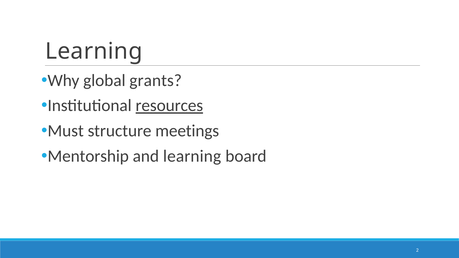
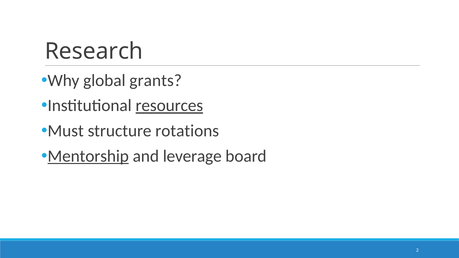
Learning: Learning -> Research (94, 51)
meetings: meetings -> rotations (187, 131)
Mentorship underline: none -> present (88, 156)
and learning: learning -> leverage (192, 156)
